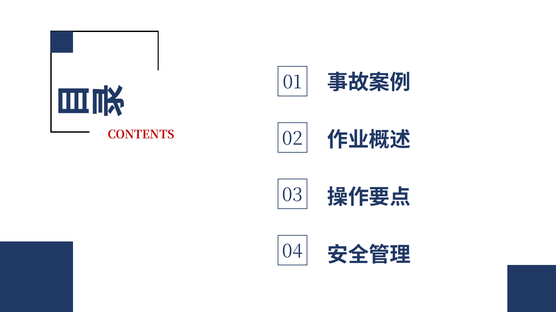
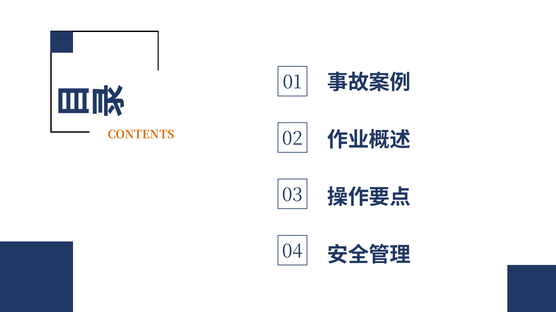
CONTENTS colour: red -> orange (141, 135)
